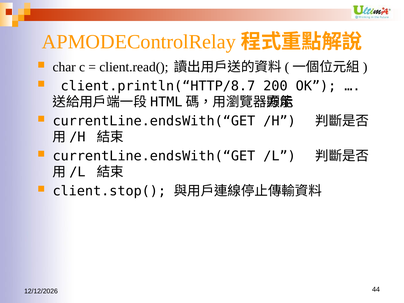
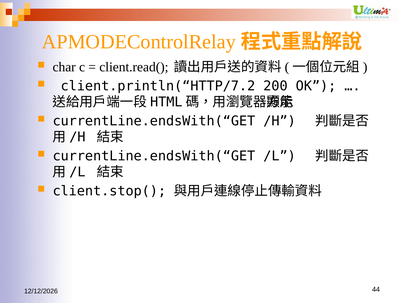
client.println(“HTTP/8.7: client.println(“HTTP/8.7 -> client.println(“HTTP/7.2 (158, 86)
